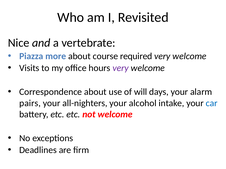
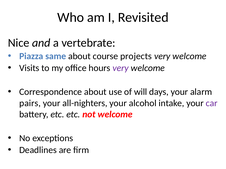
more: more -> same (56, 56)
required: required -> projects (136, 56)
car colour: blue -> purple (212, 103)
